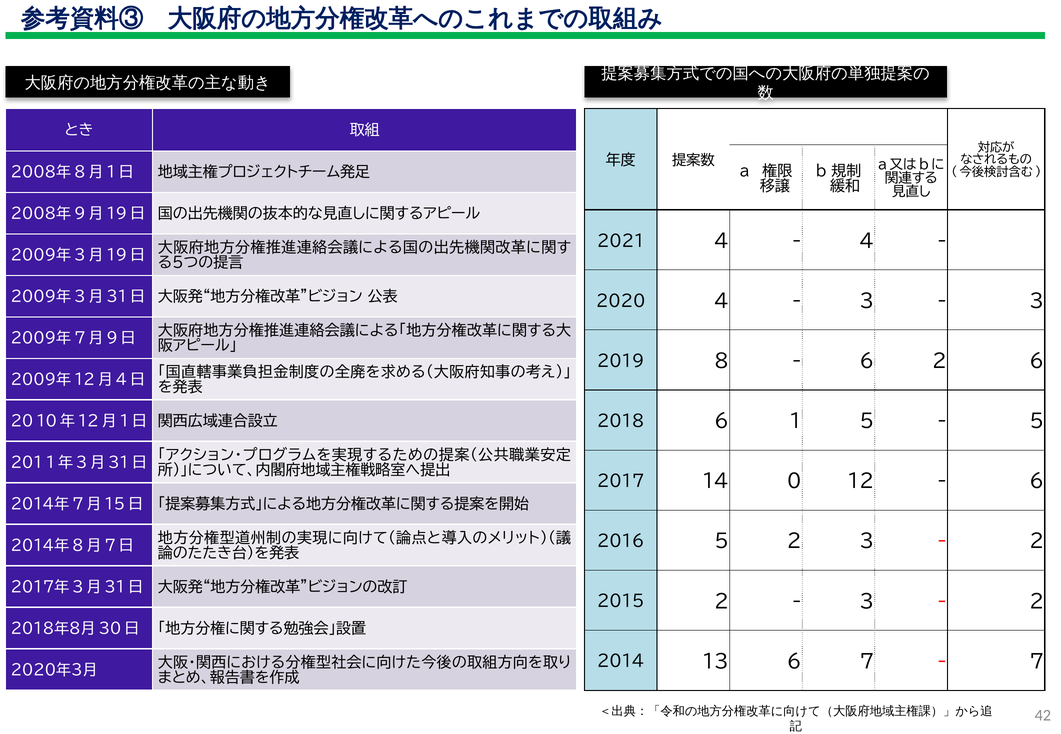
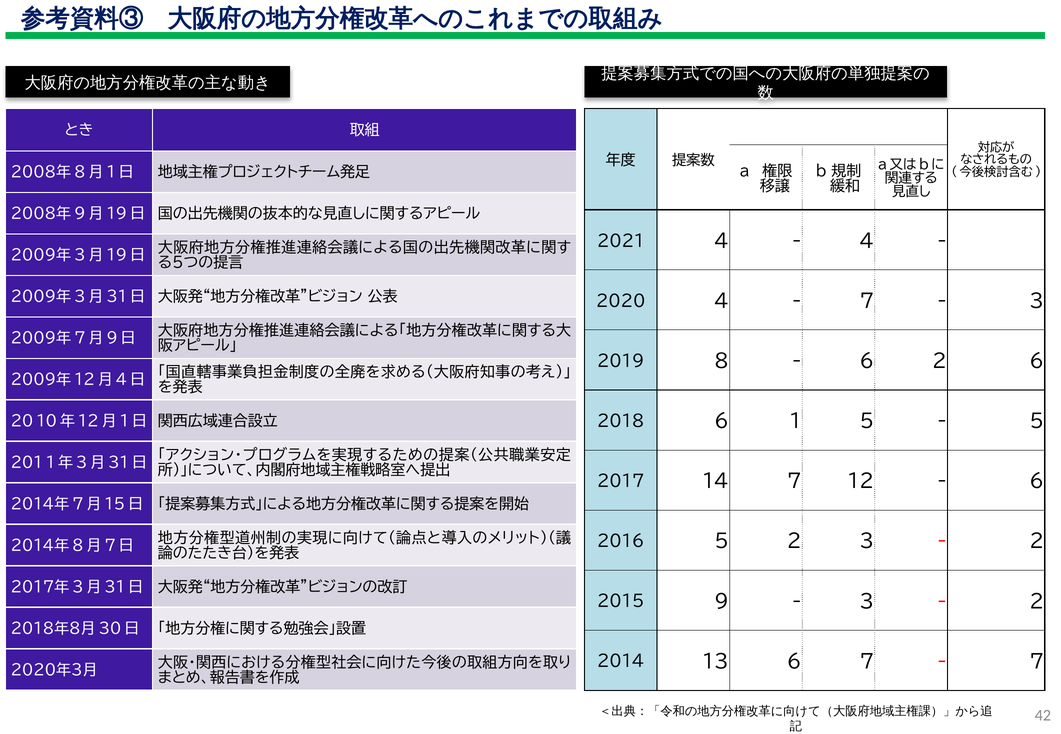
3: 3 -> 7 (867, 302)
14 0: 0 -> 7 (794, 482)
２０１５ 2: 2 -> 9 (722, 602)
